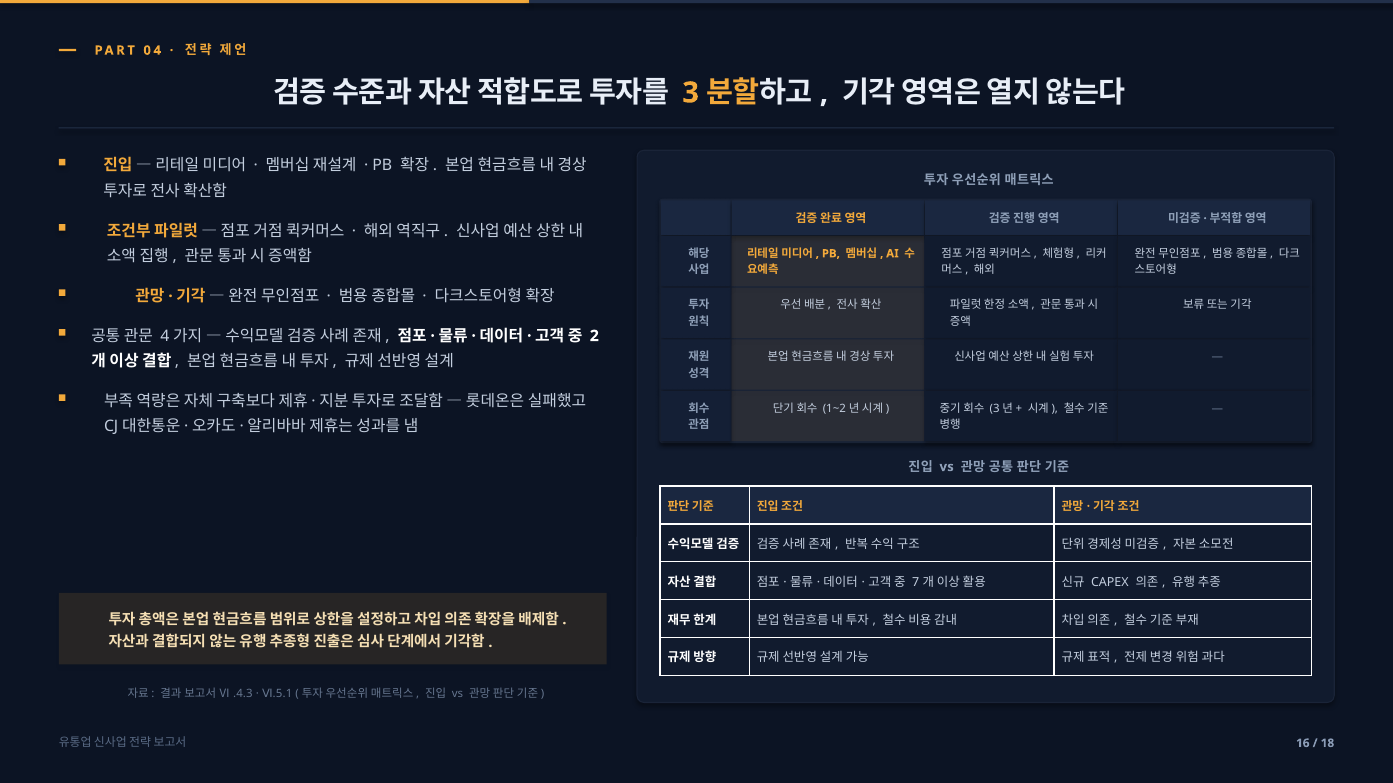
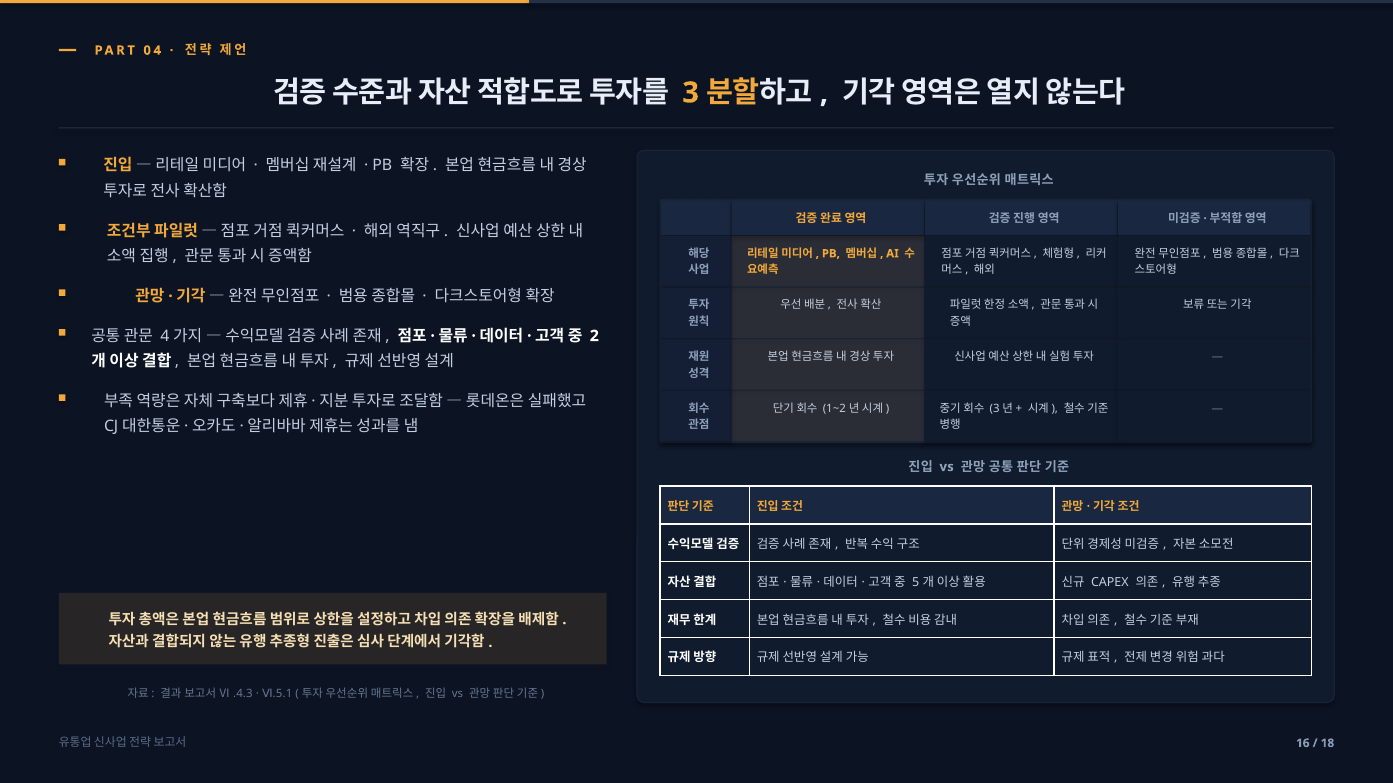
7: 7 -> 5 (916, 583)
